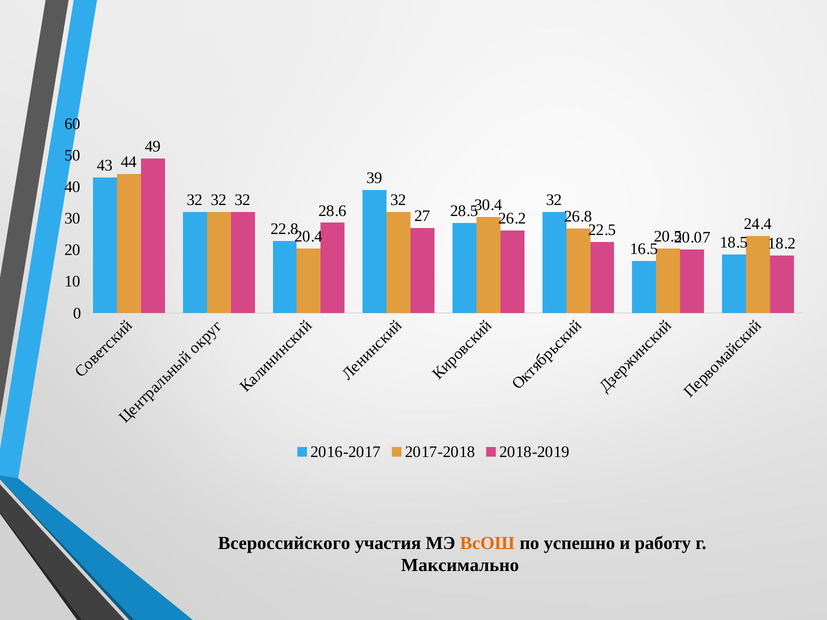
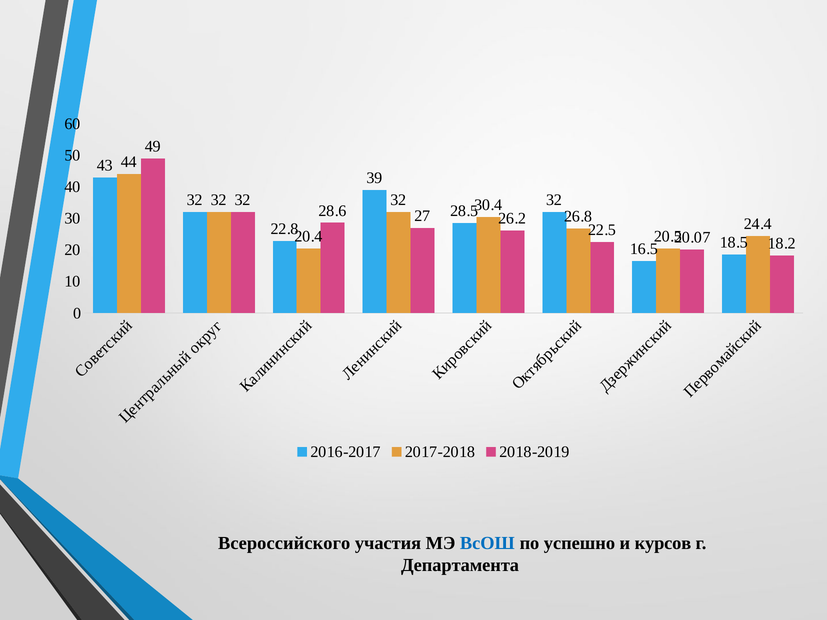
ВсОШ colour: orange -> blue (487, 543)
работу: работу -> курсов (663, 543)
Максимально: Максимально -> Департамента (460, 565)
